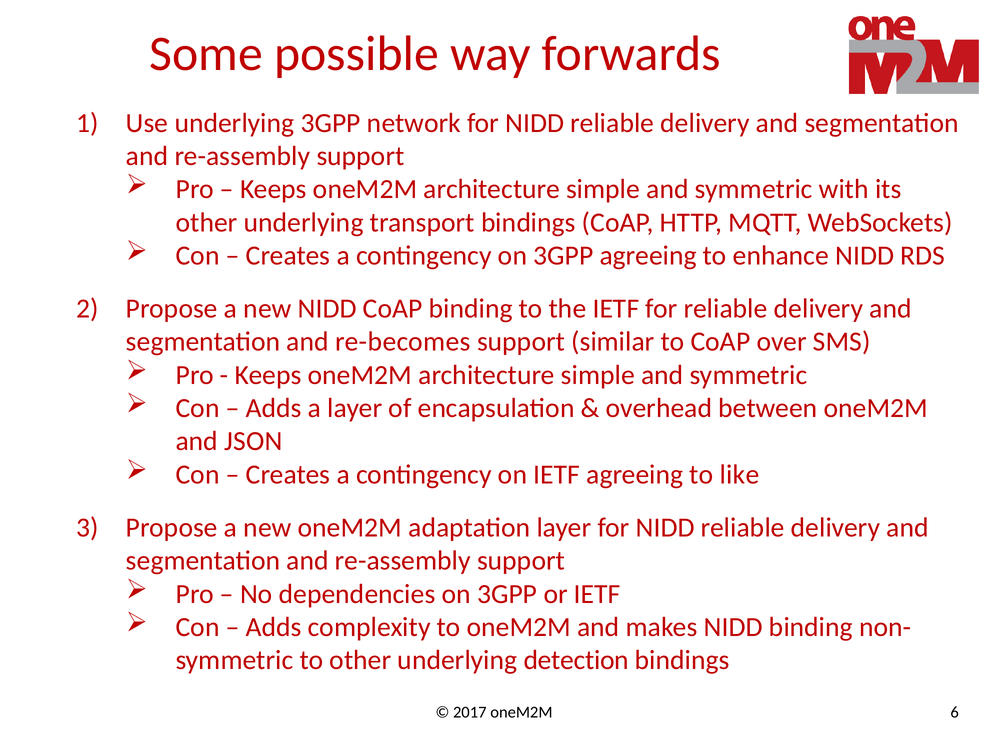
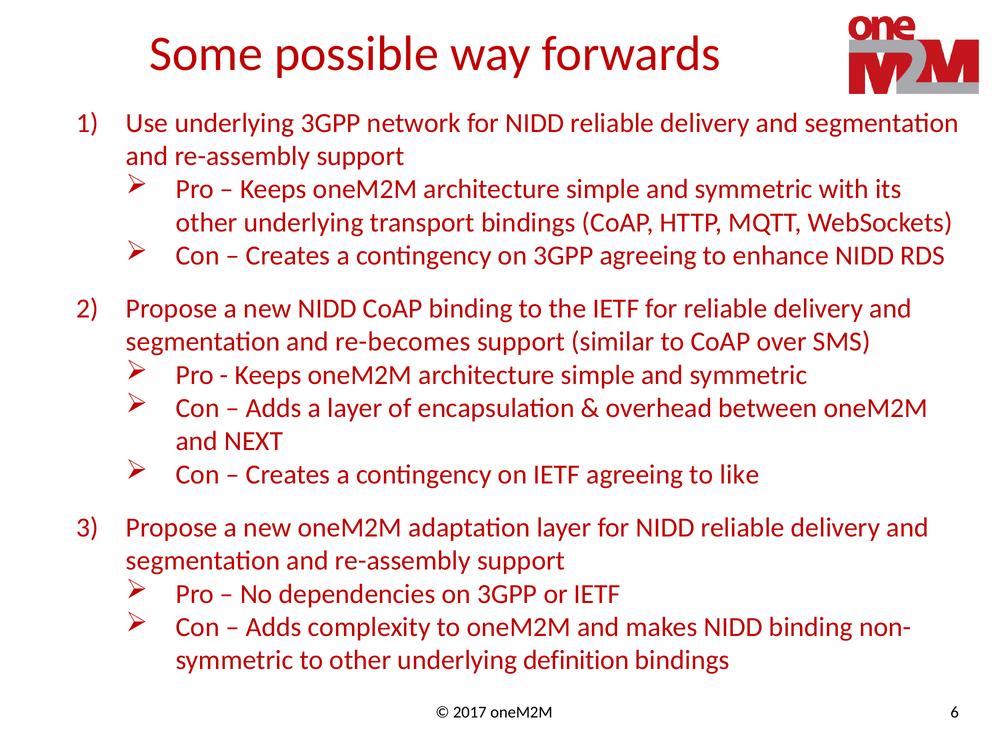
JSON: JSON -> NEXT (254, 441)
detection: detection -> definition (576, 660)
